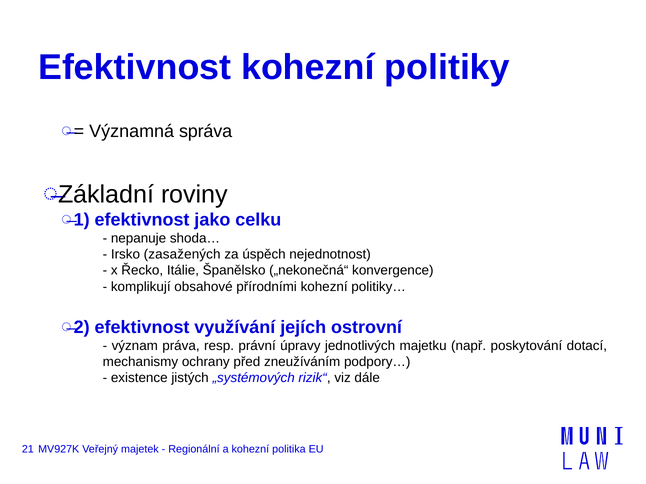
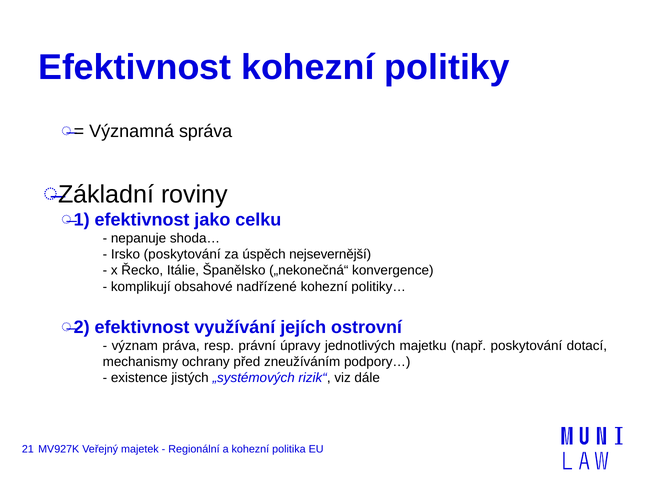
Irsko zasažených: zasažených -> poskytování (182, 255)
nejednotnost: nejednotnost -> nejsevernější (330, 255)
přírodními: přírodními -> nadřízené (267, 287)
